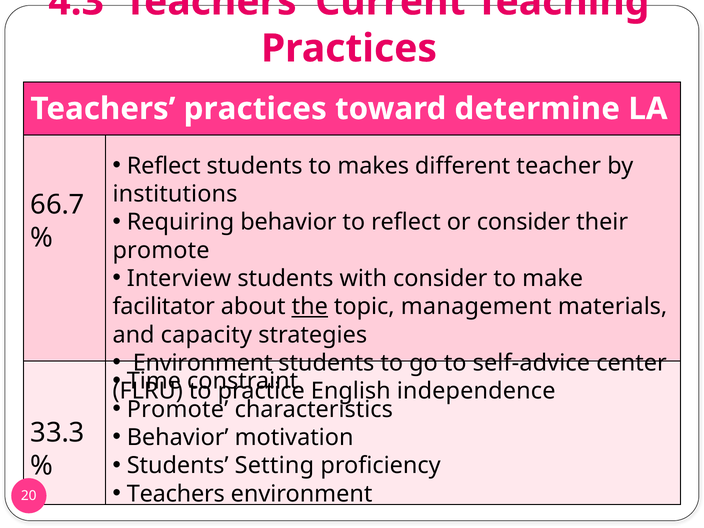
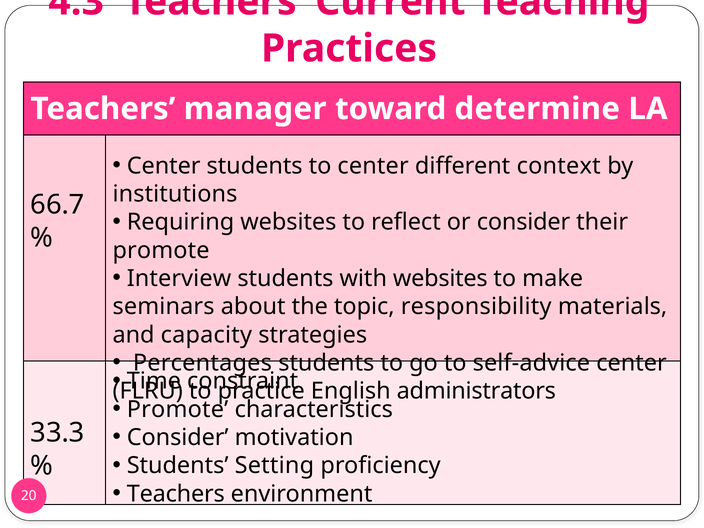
Teachers practices: practices -> manager (255, 109)
Reflect: Reflect -> Center (164, 166)
to makes: makes -> center (373, 166)
teacher: teacher -> context (559, 166)
Requiring behavior: behavior -> websites (288, 222)
with consider: consider -> websites (440, 278)
facilitator: facilitator -> seminars (164, 307)
the underline: present -> none (310, 307)
management: management -> responsibility (476, 307)
Environment: Environment -> Percentages (202, 363)
independence: independence -> administrators (476, 391)
Behavior: Behavior -> Consider (178, 437)
